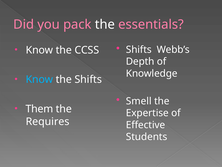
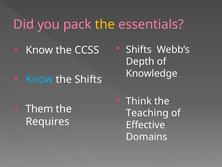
the colour: white -> yellow (105, 24)
Smell: Smell -> Think (139, 101)
Expertise: Expertise -> Teaching (147, 113)
Students: Students -> Domains (147, 136)
